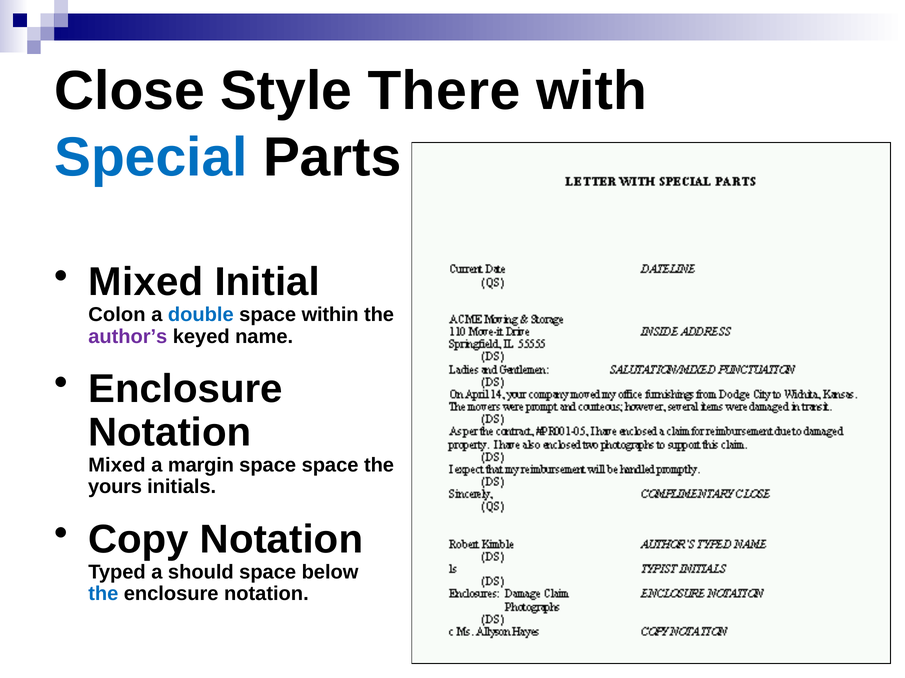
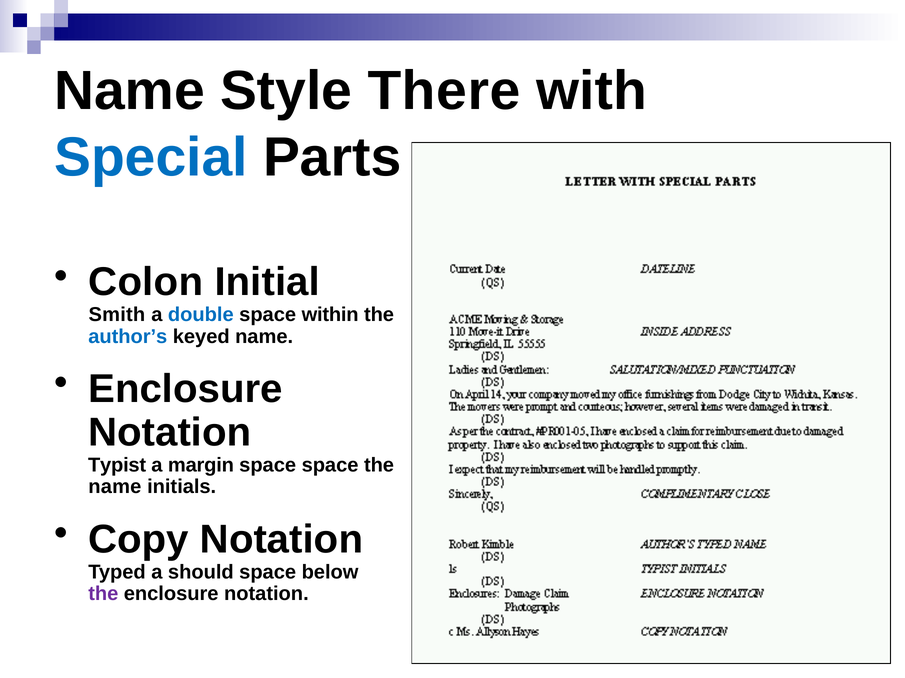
Close: Close -> Name (130, 91)
Mixed: Mixed -> Colon (146, 282)
Colon: Colon -> Smith (117, 315)
author’s colour: purple -> blue (128, 337)
Mixed: Mixed -> Typist (117, 466)
yours: yours -> name (115, 487)
the colour: blue -> purple (103, 594)
